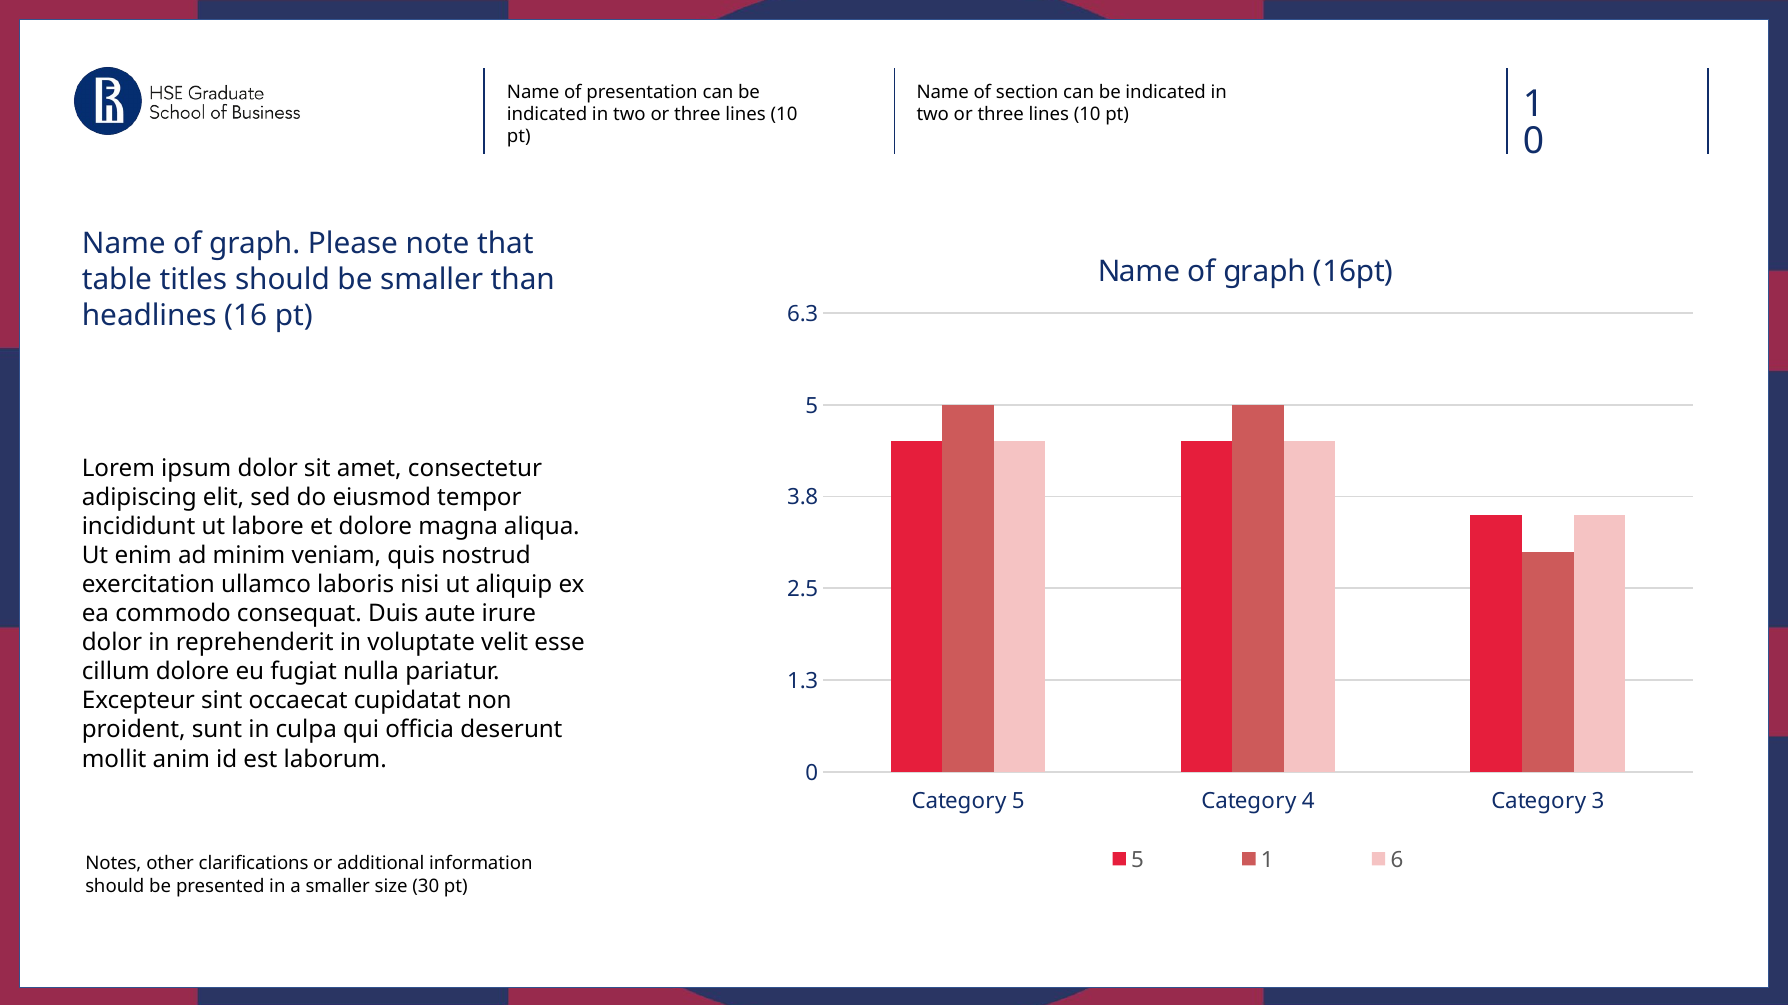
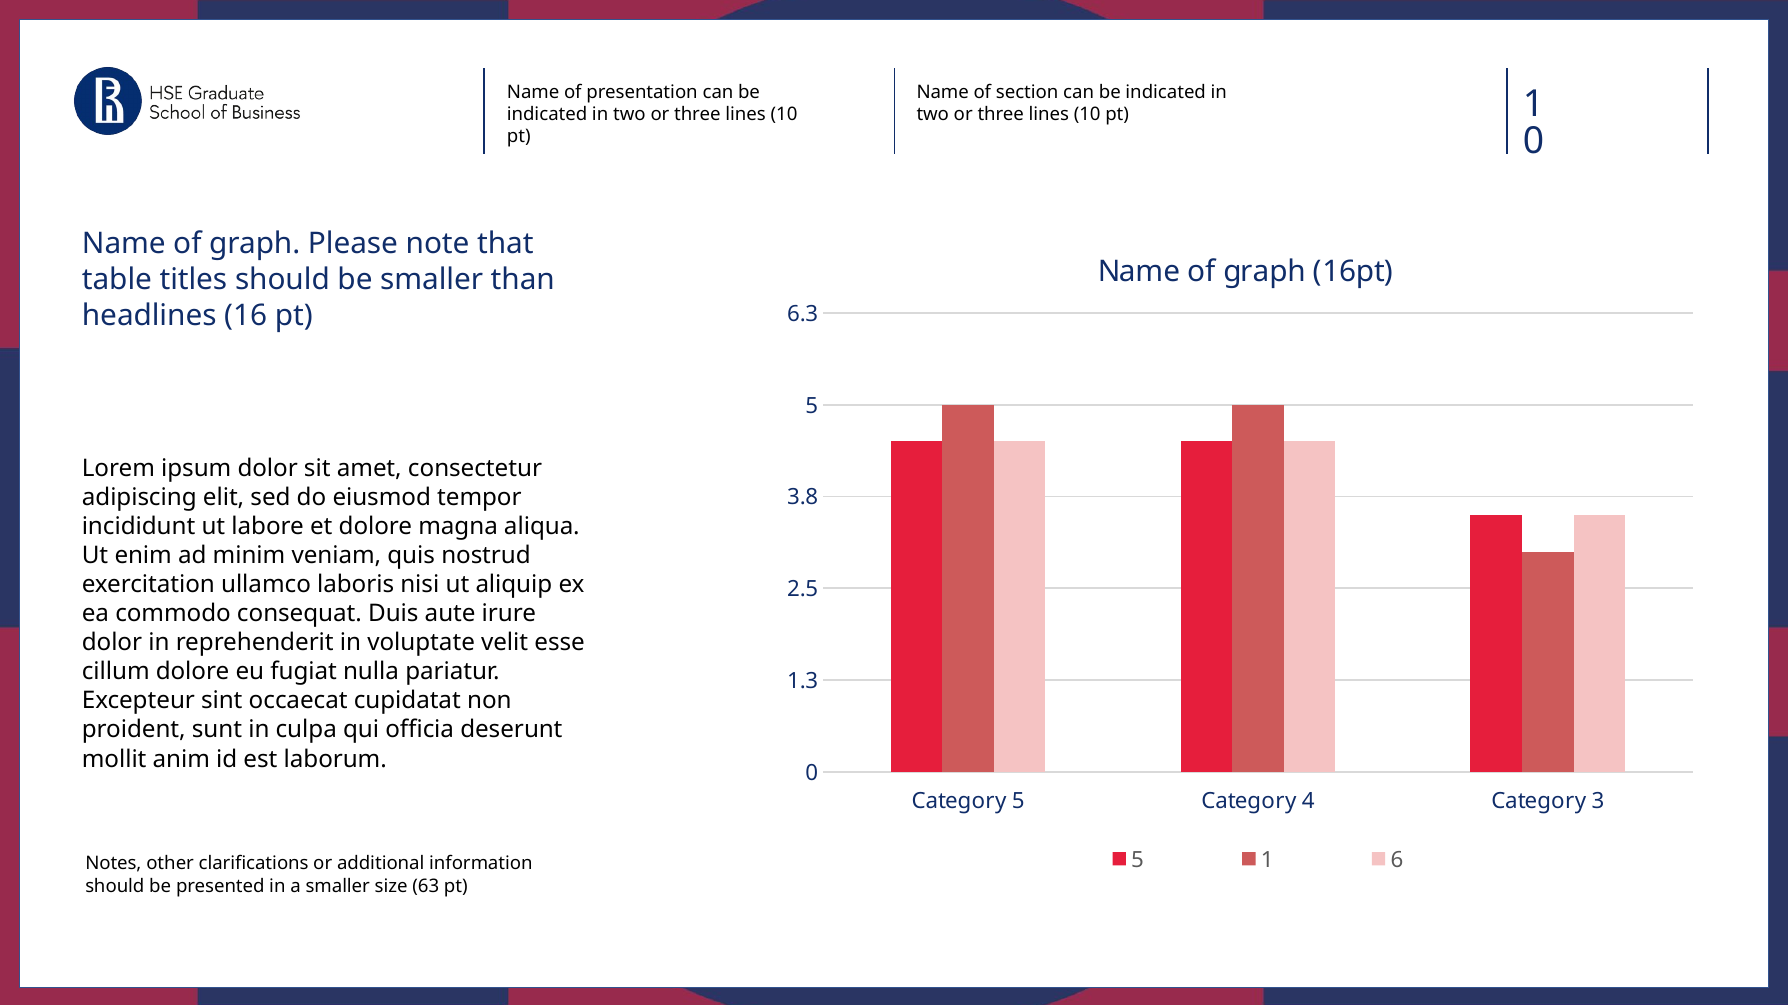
30: 30 -> 63 (426, 887)
